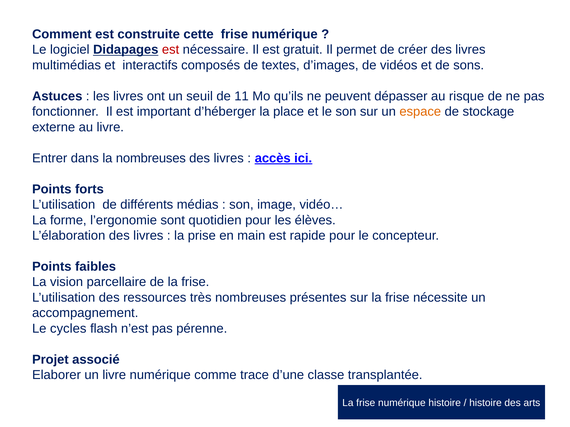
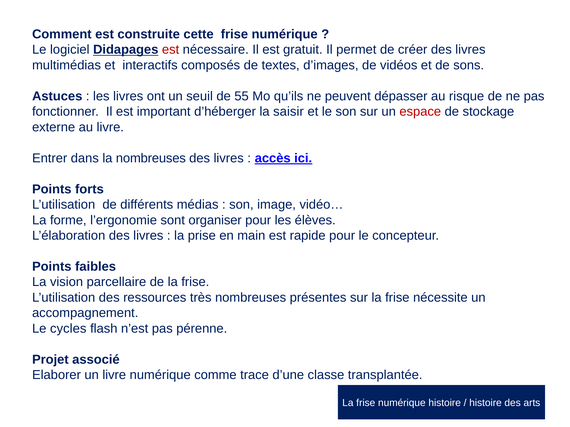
11: 11 -> 55 (242, 96)
place: place -> saisir (288, 112)
espace colour: orange -> red (420, 112)
quotidien: quotidien -> organiser (215, 220)
